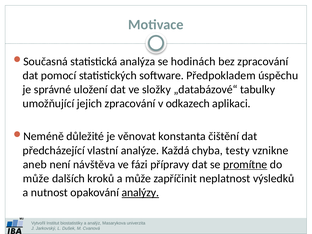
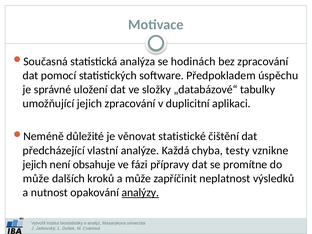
odkazech: odkazech -> duplicitní (188, 104)
konstanta: konstanta -> statistické (182, 136)
aneb: aneb -> jejich (35, 164)
návštěva: návštěva -> obsahuje (94, 164)
promítne underline: present -> none (245, 164)
